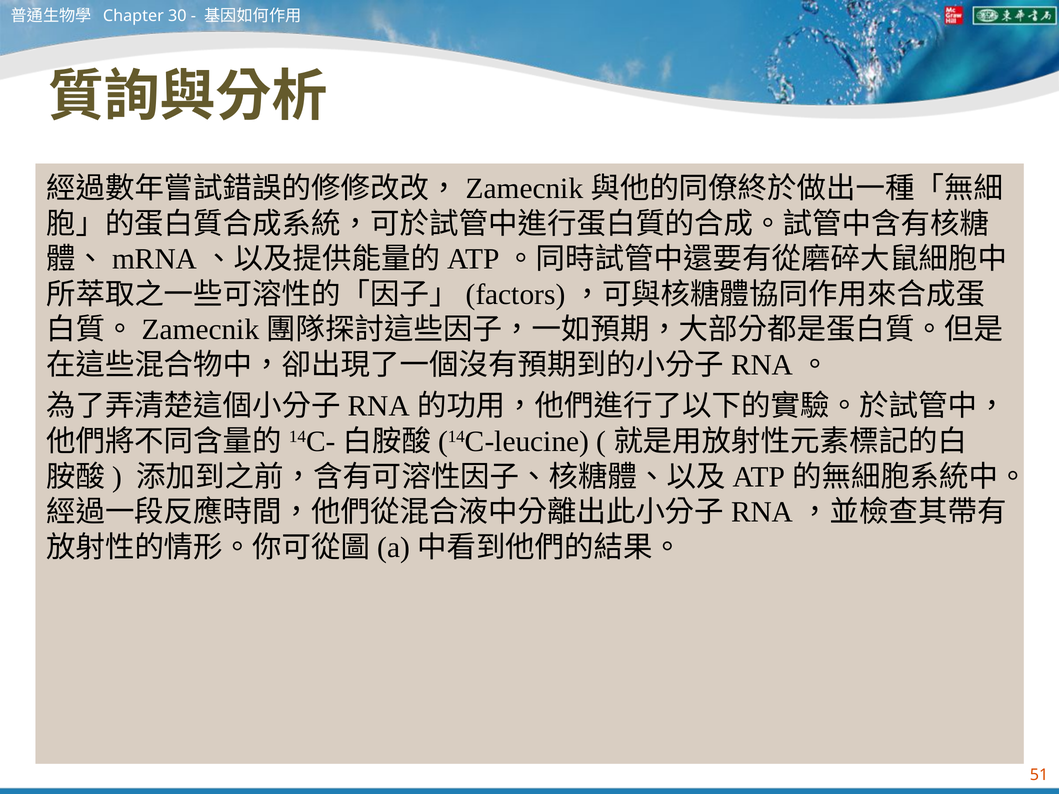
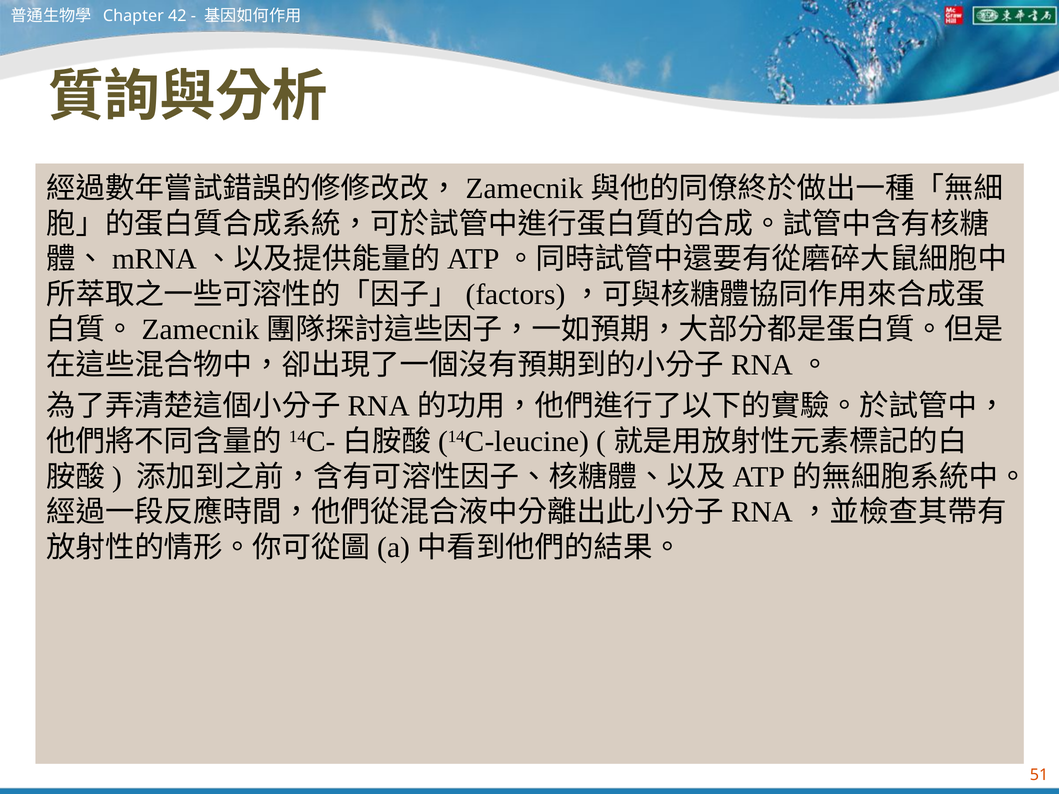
30: 30 -> 42 (177, 16)
